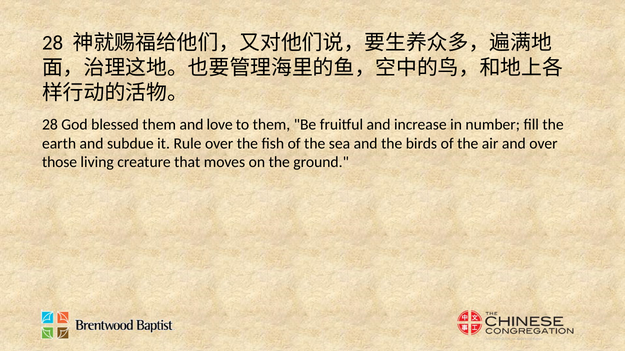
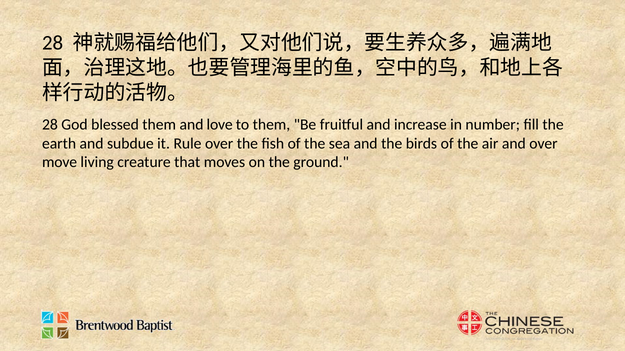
those: those -> move (60, 163)
